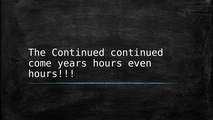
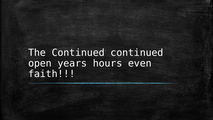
come: come -> open (40, 63)
hours: hours -> faith (52, 74)
